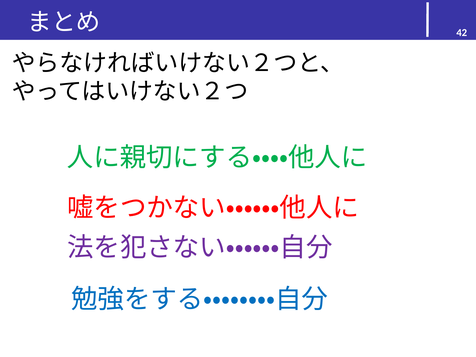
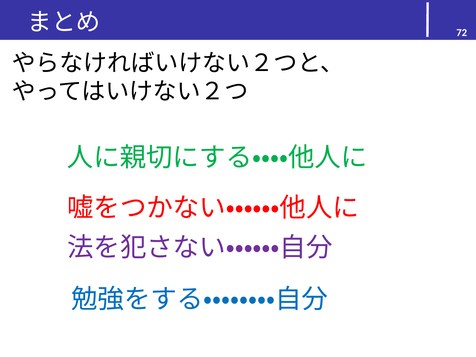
42: 42 -> 72 (462, 33)
